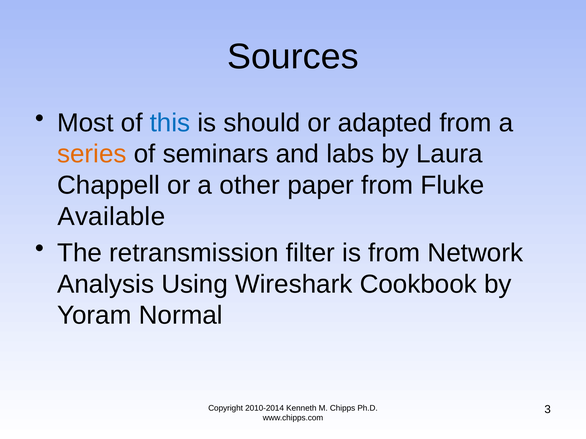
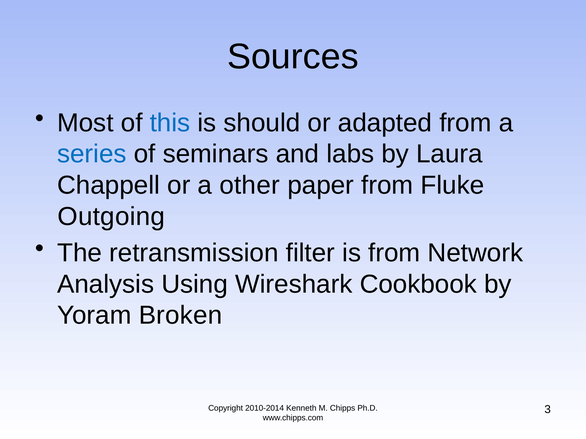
series colour: orange -> blue (92, 154)
Available: Available -> Outgoing (111, 217)
Normal: Normal -> Broken (181, 316)
